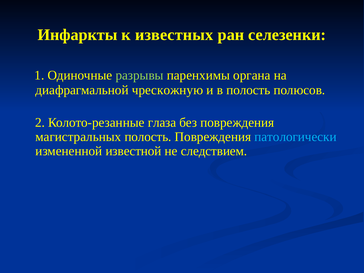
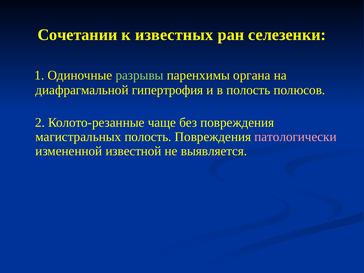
Инфаркты: Инфаркты -> Сочетании (77, 35)
чрескожную: чрескожную -> гипертрофия (168, 90)
глаза: глаза -> чаще (162, 123)
патологически colour: light blue -> pink (295, 137)
следствием: следствием -> выявляется (214, 151)
